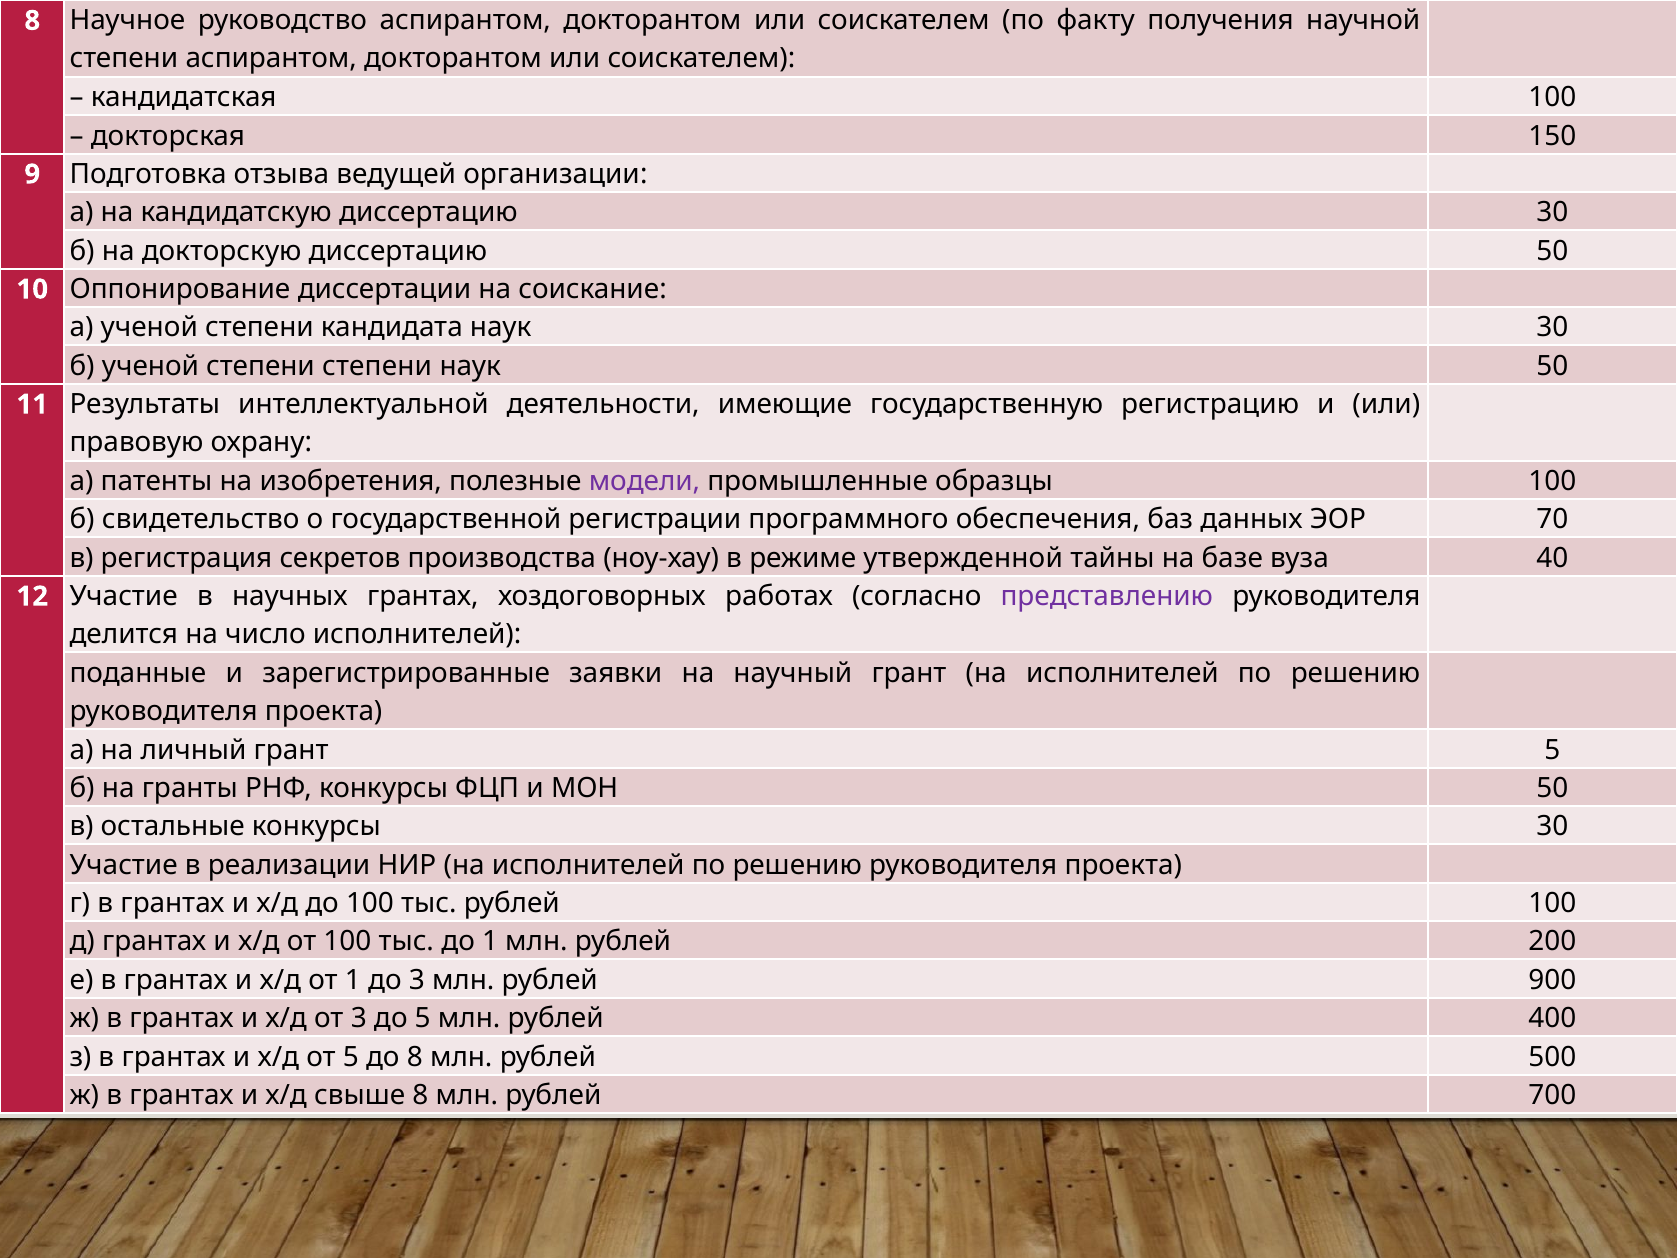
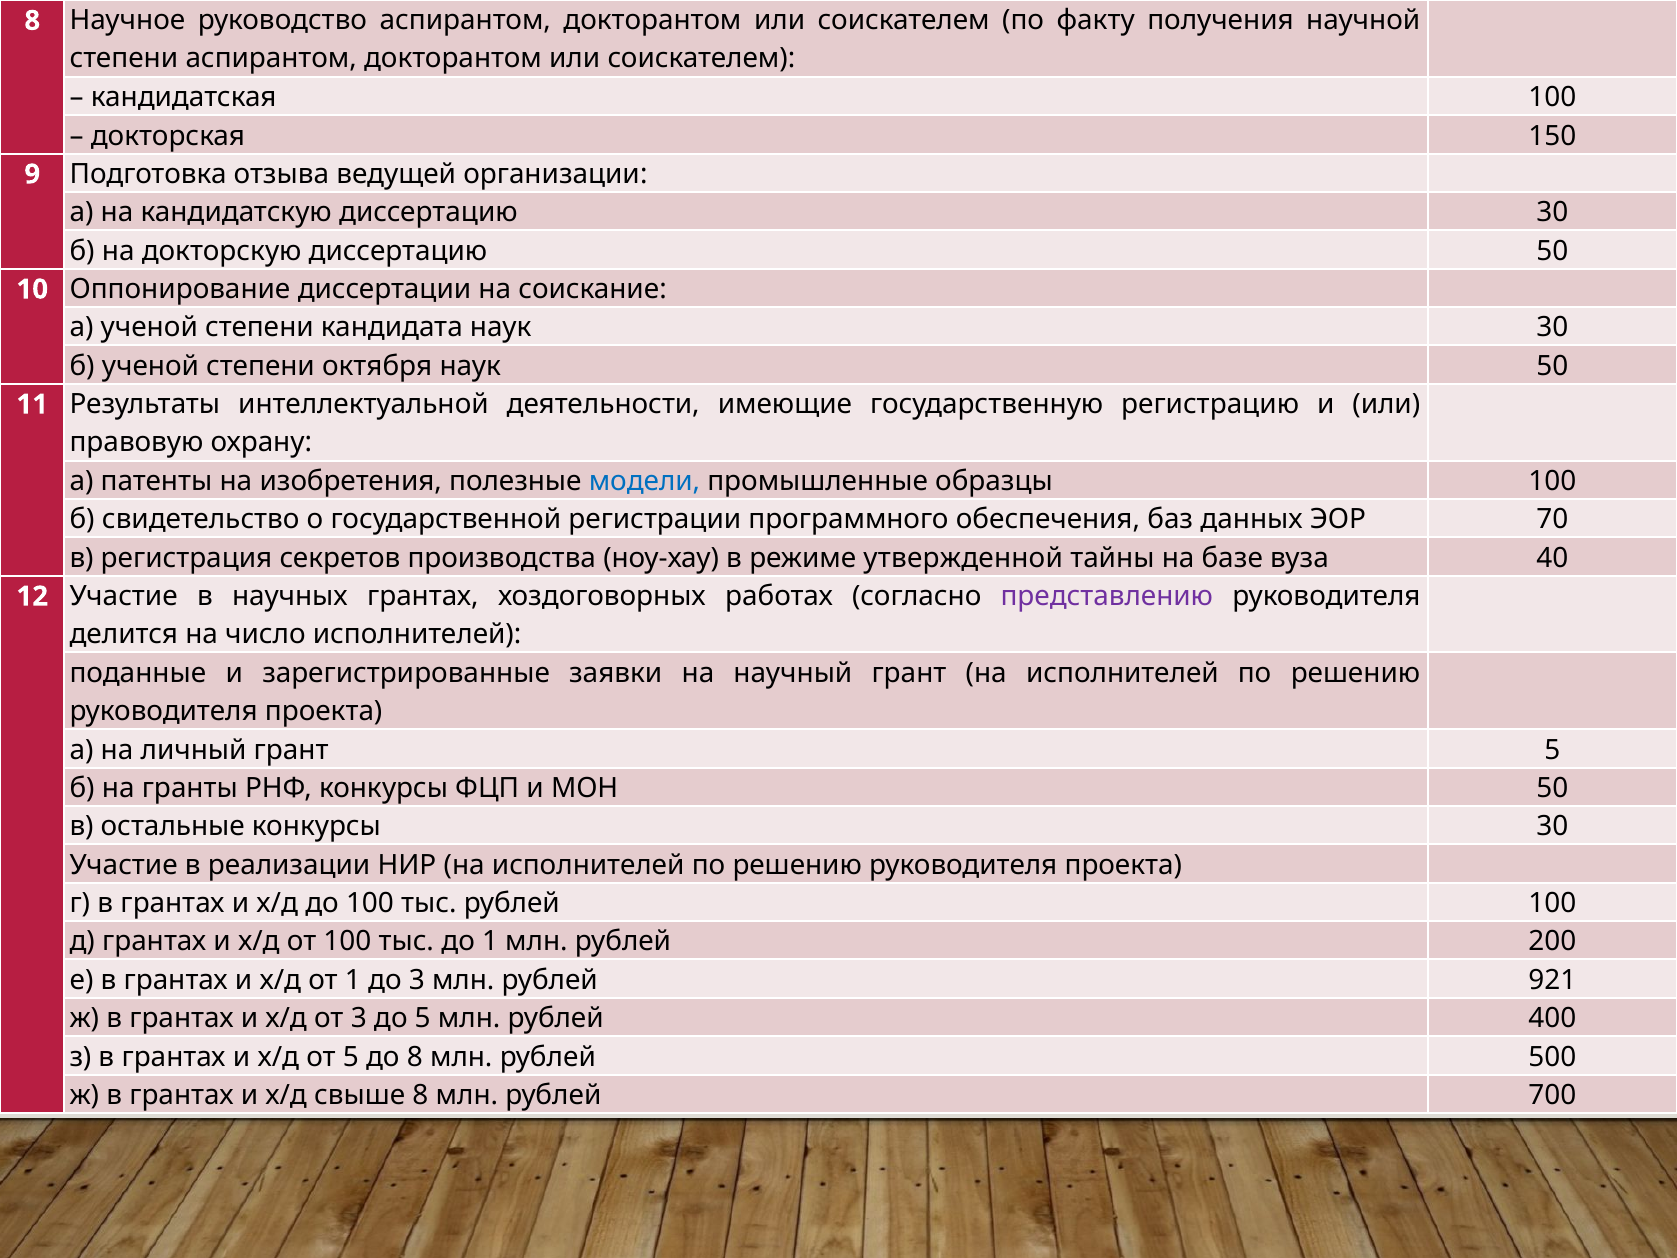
степени степени: степени -> октября (377, 366)
модели colour: purple -> blue (644, 481)
900: 900 -> 921 (1552, 980)
